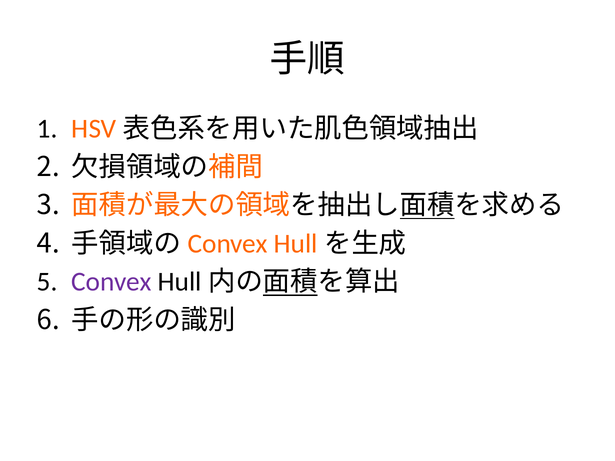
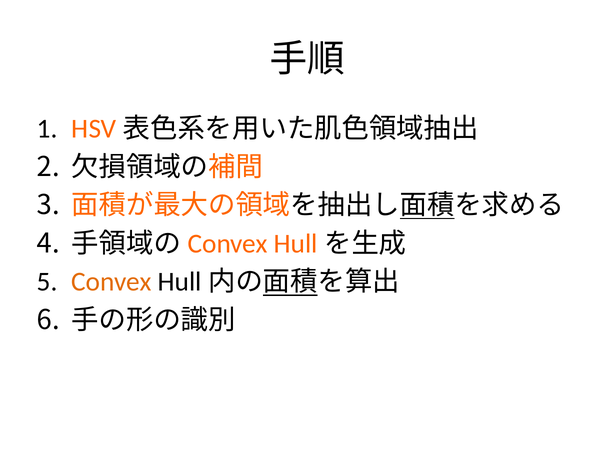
Convex colour: purple -> orange (112, 282)
